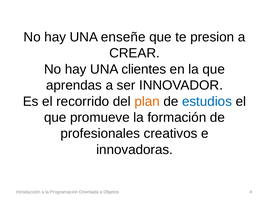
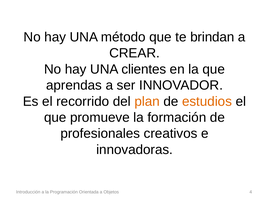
enseñe: enseñe -> método (123, 37)
presion: presion -> brindan (212, 37)
estudios colour: blue -> orange (207, 101)
